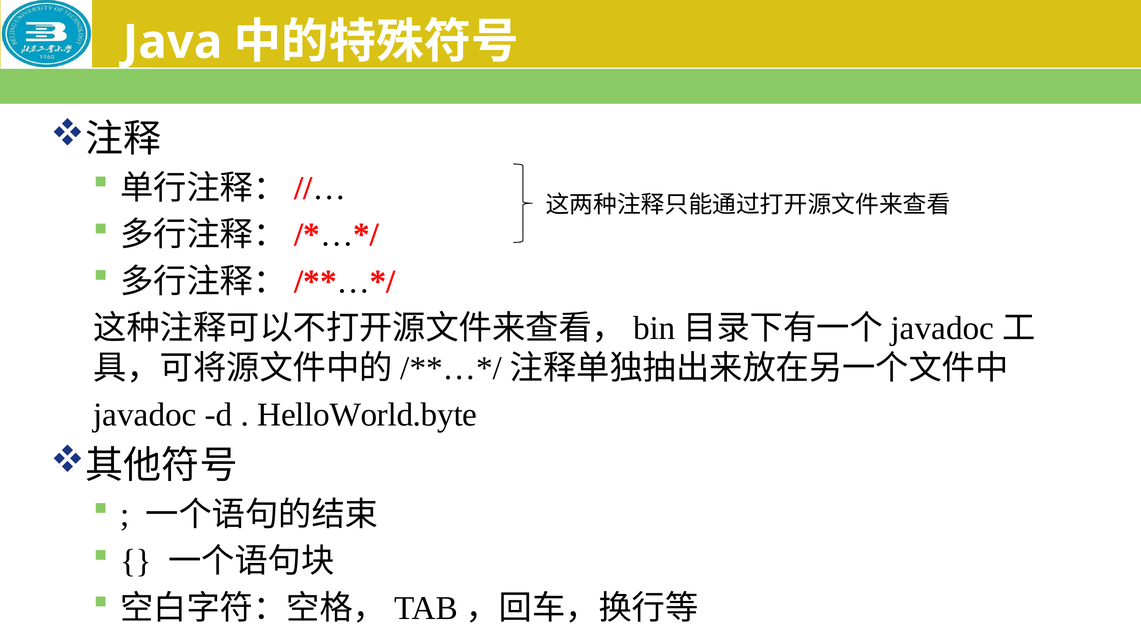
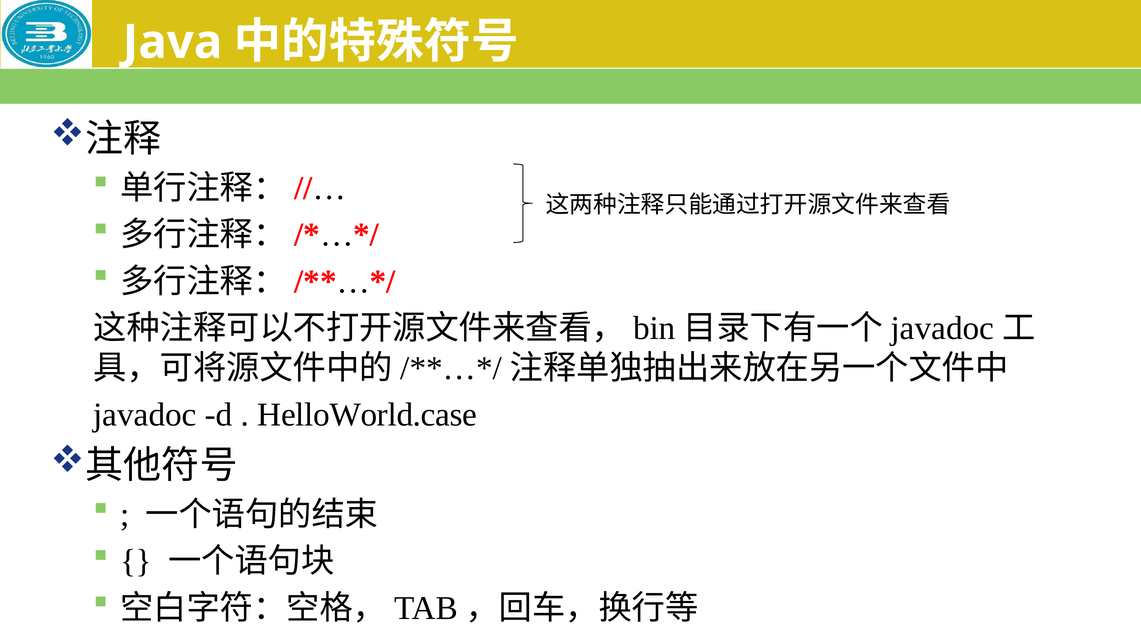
HelloWorld.byte: HelloWorld.byte -> HelloWorld.case (367, 415)
